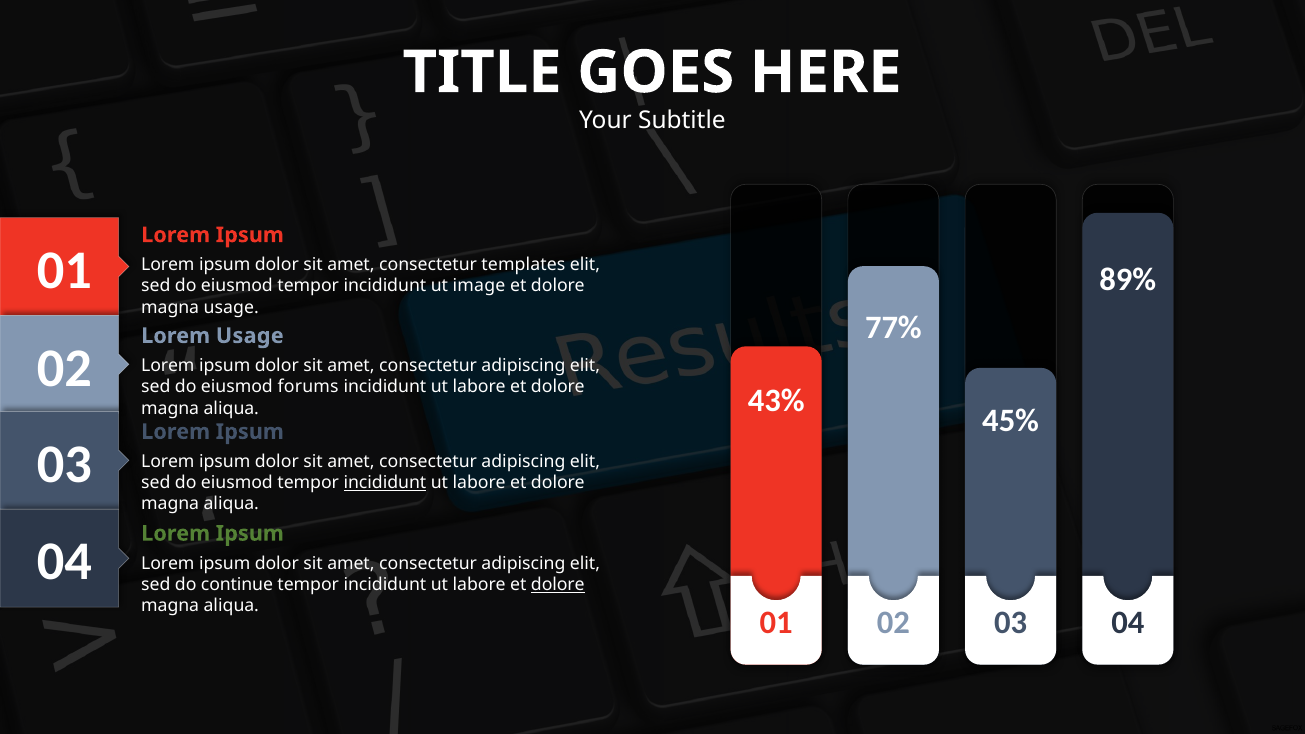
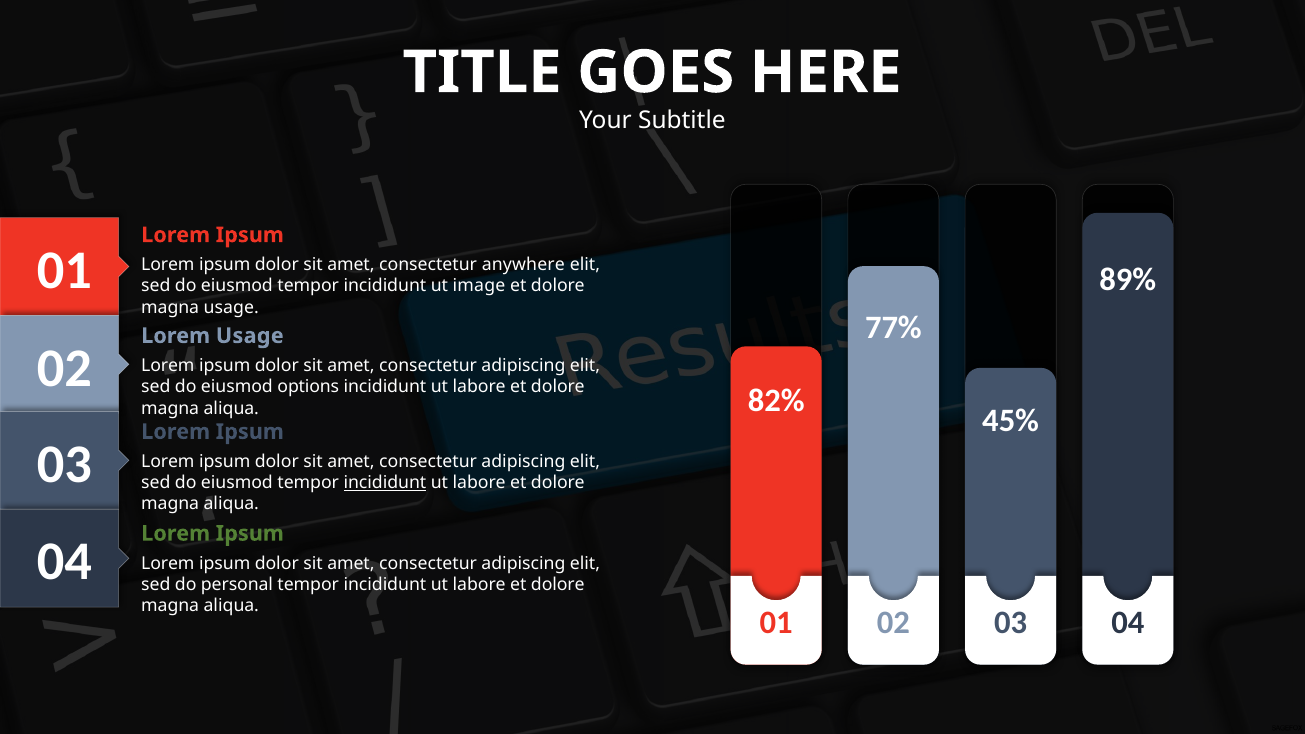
templates: templates -> anywhere (523, 265)
forums: forums -> options (308, 387)
43%: 43% -> 82% (776, 401)
continue: continue -> personal (237, 585)
dolore underline: present -> none (558, 585)
